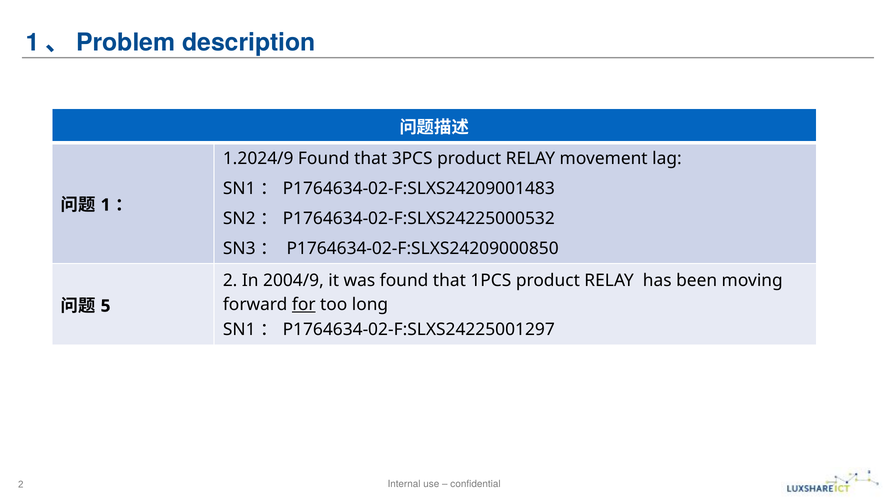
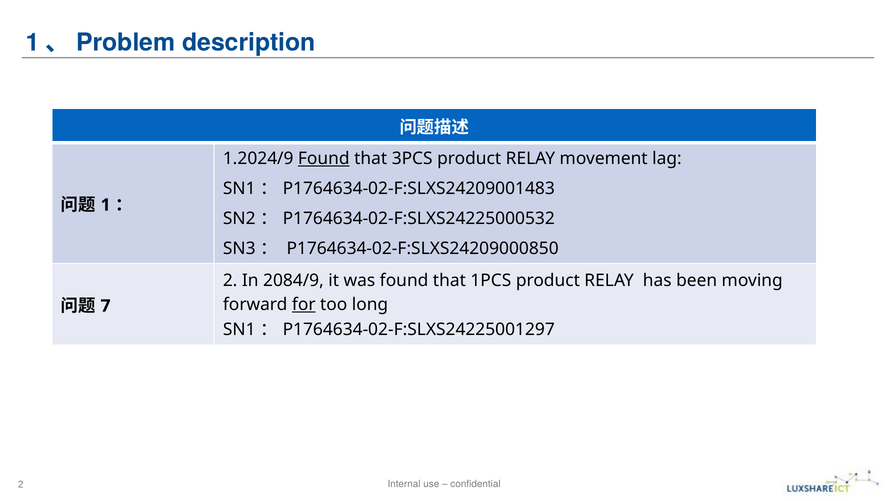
Found underline: none -> present (324, 159)
2004/9: 2004/9 -> 2084/9 (293, 281)
5: 5 -> 7 (106, 306)
